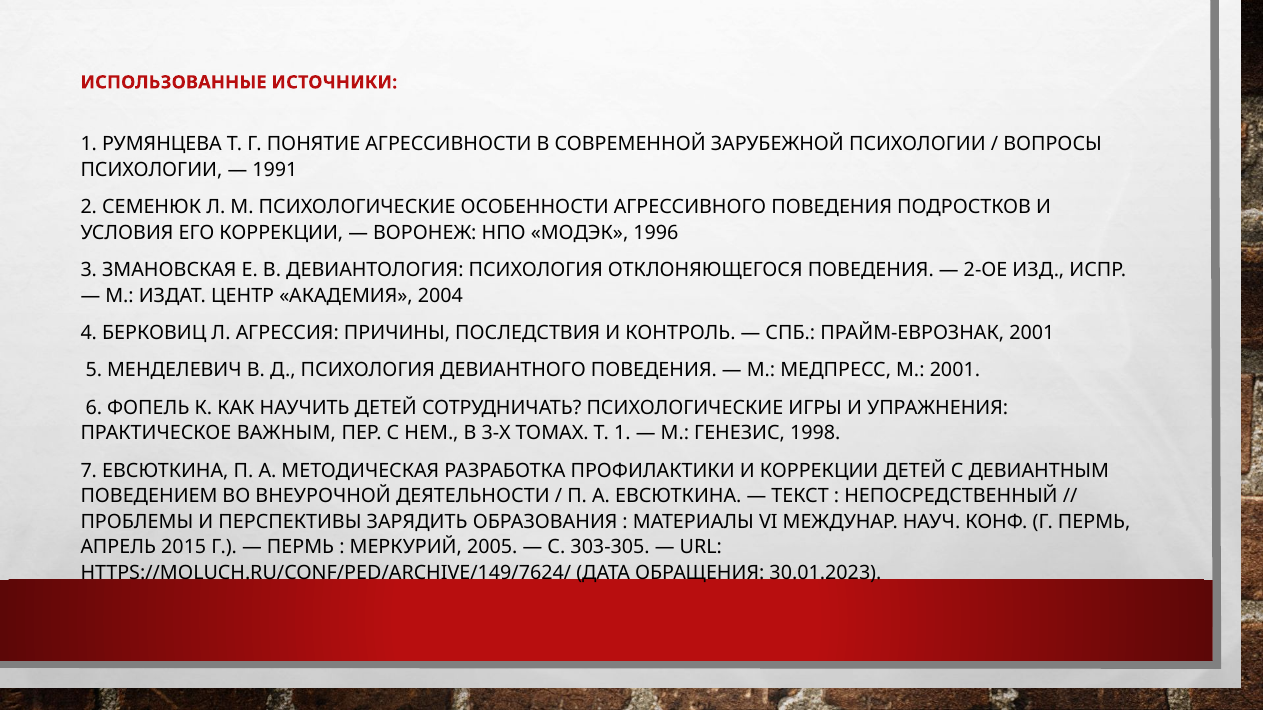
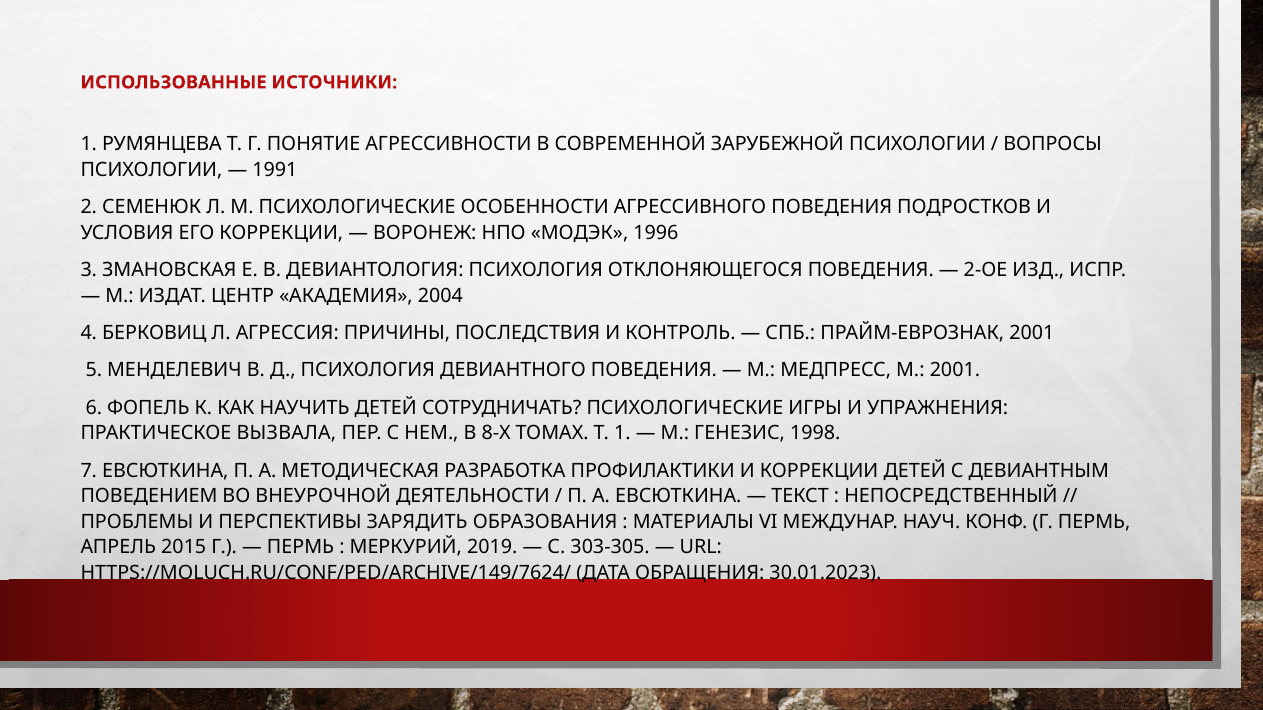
ВАЖНЫМ: ВАЖНЫМ -> ВЫЗВАЛА (286, 434)
3-Х: 3-Х -> 8-Х (496, 434)
2005: 2005 -> 2019 (492, 548)
